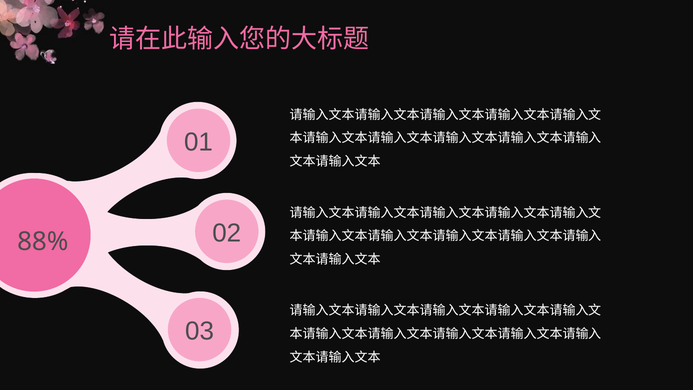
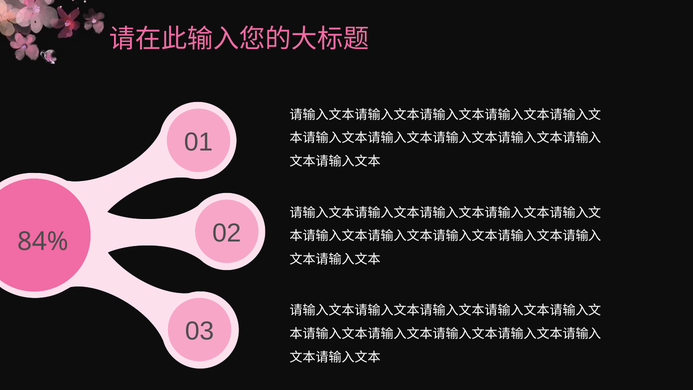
88%: 88% -> 84% (43, 241)
